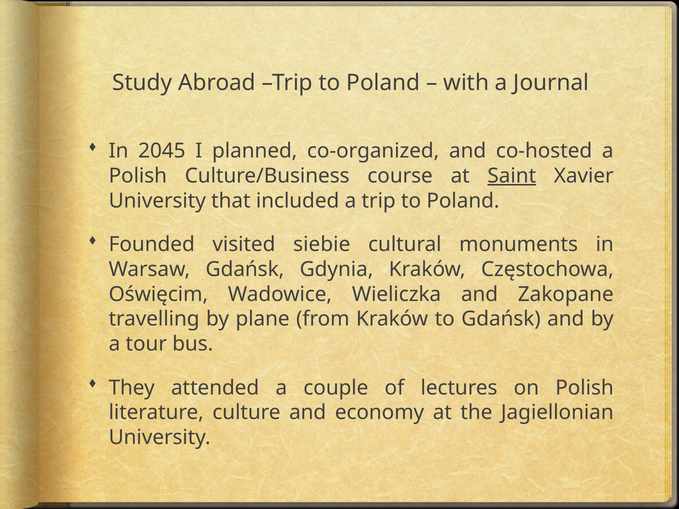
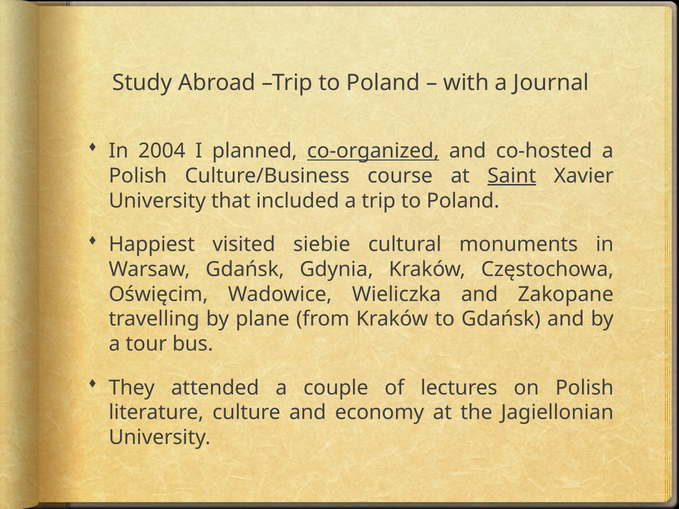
2045: 2045 -> 2004 (162, 151)
co-organized underline: none -> present (373, 151)
Founded: Founded -> Happiest (152, 245)
